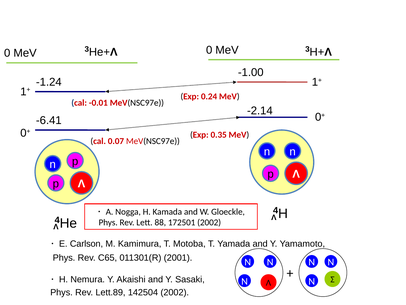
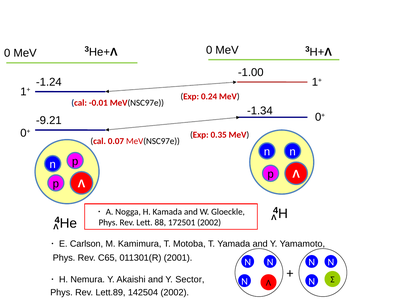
-2.14: -2.14 -> -1.34 (260, 111)
-6.41: -6.41 -> -9.21 (49, 120)
Sasaki: Sasaki -> Sector (190, 279)
